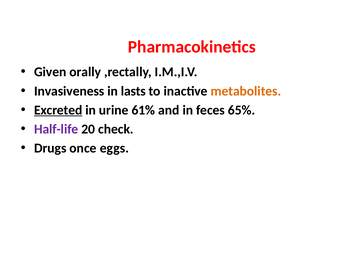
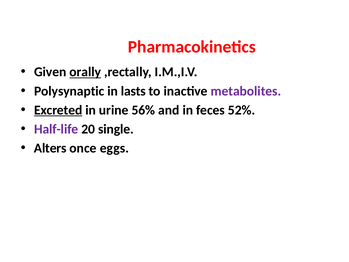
orally underline: none -> present (85, 72)
Invasiveness: Invasiveness -> Polysynaptic (69, 91)
metabolites colour: orange -> purple (246, 91)
61%: 61% -> 56% (143, 110)
65%: 65% -> 52% (242, 110)
check: check -> single (116, 129)
Drugs: Drugs -> Alters (50, 148)
